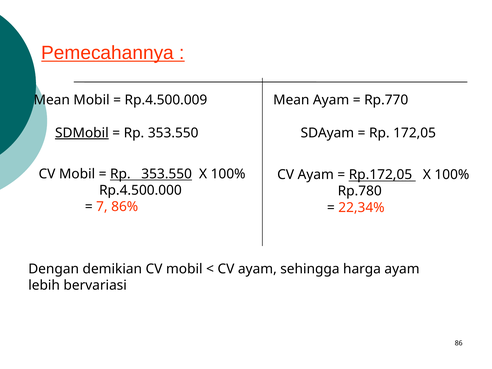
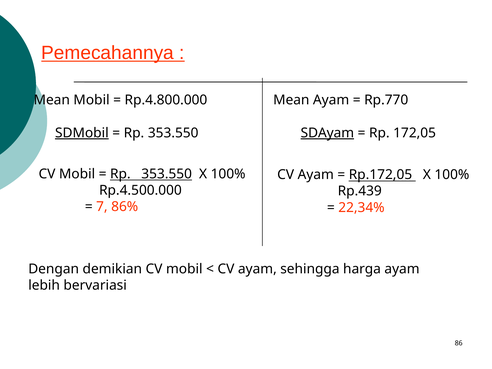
Rp.4.500.009: Rp.4.500.009 -> Rp.4.800.000 (166, 100)
SDAyam underline: none -> present (327, 133)
Rp.780: Rp.780 -> Rp.439 (360, 191)
